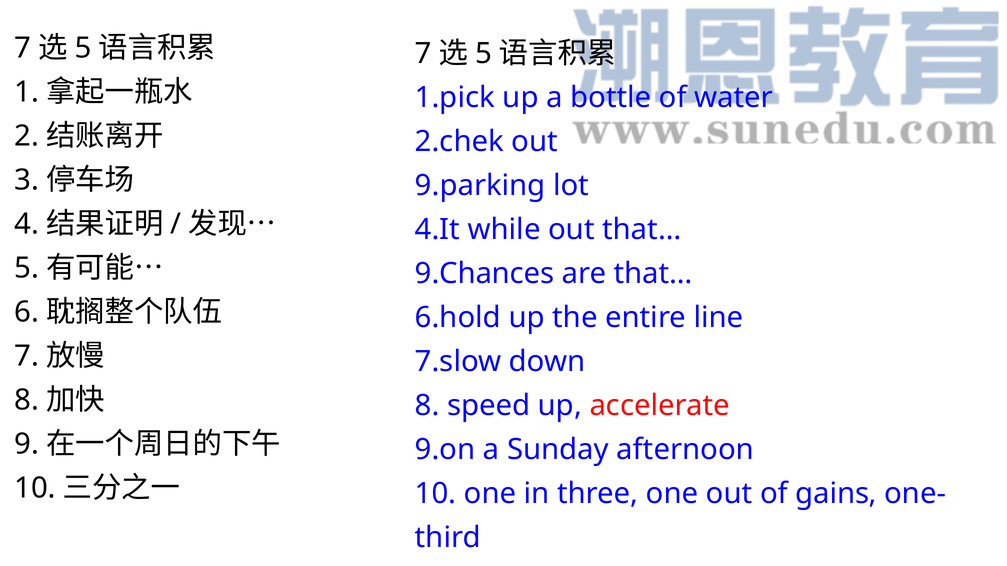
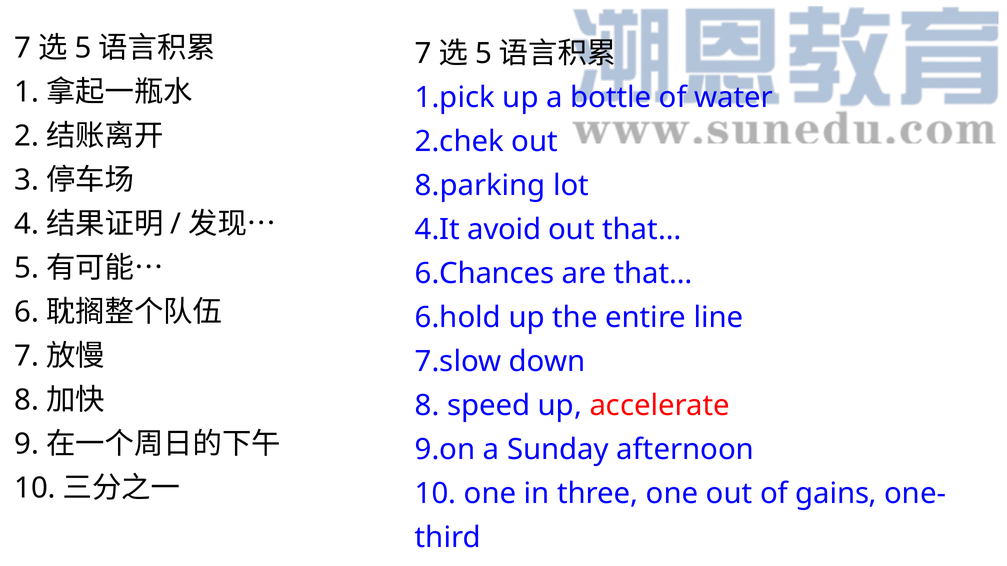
9.parking: 9.parking -> 8.parking (480, 186)
while: while -> avoid (504, 230)
9.Chances: 9.Chances -> 6.Chances (485, 274)
